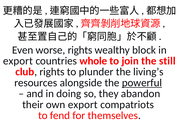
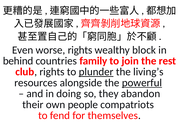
export: export -> behind (18, 61)
whole: whole -> family (93, 61)
still: still -> rest (167, 61)
plunder underline: none -> present (96, 72)
own export: export -> people (83, 105)
